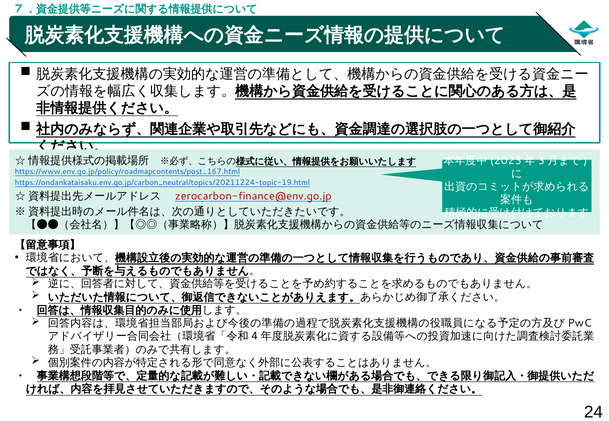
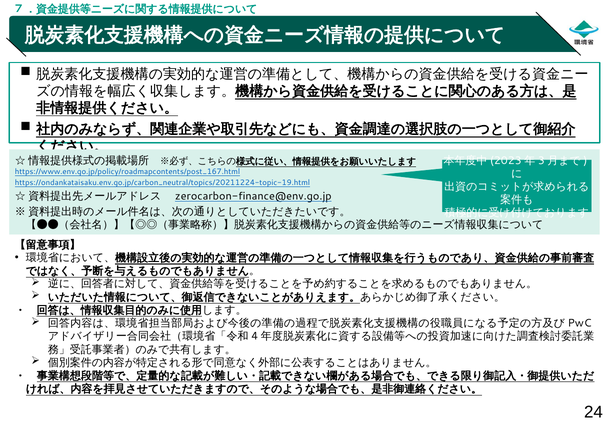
zerocarbon-finance@env.go.jp colour: red -> black (253, 196)
